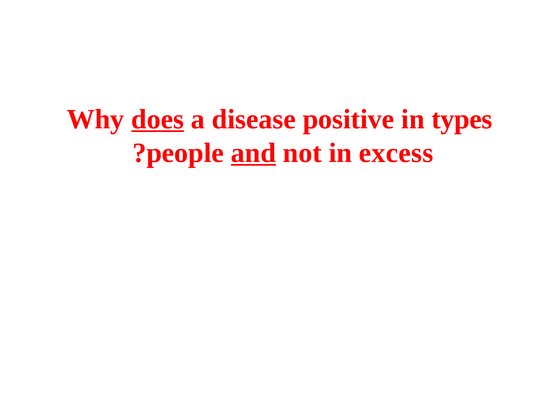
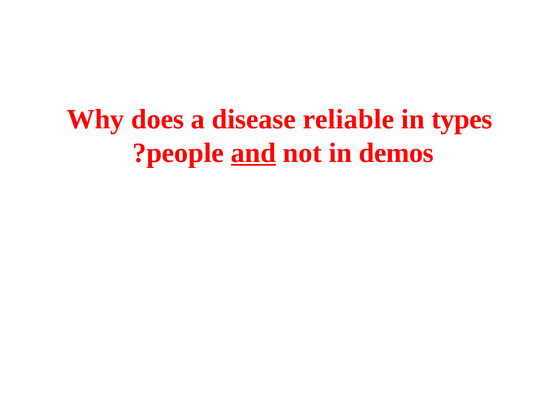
does underline: present -> none (158, 119)
positive: positive -> reliable (348, 119)
excess: excess -> demos (396, 153)
